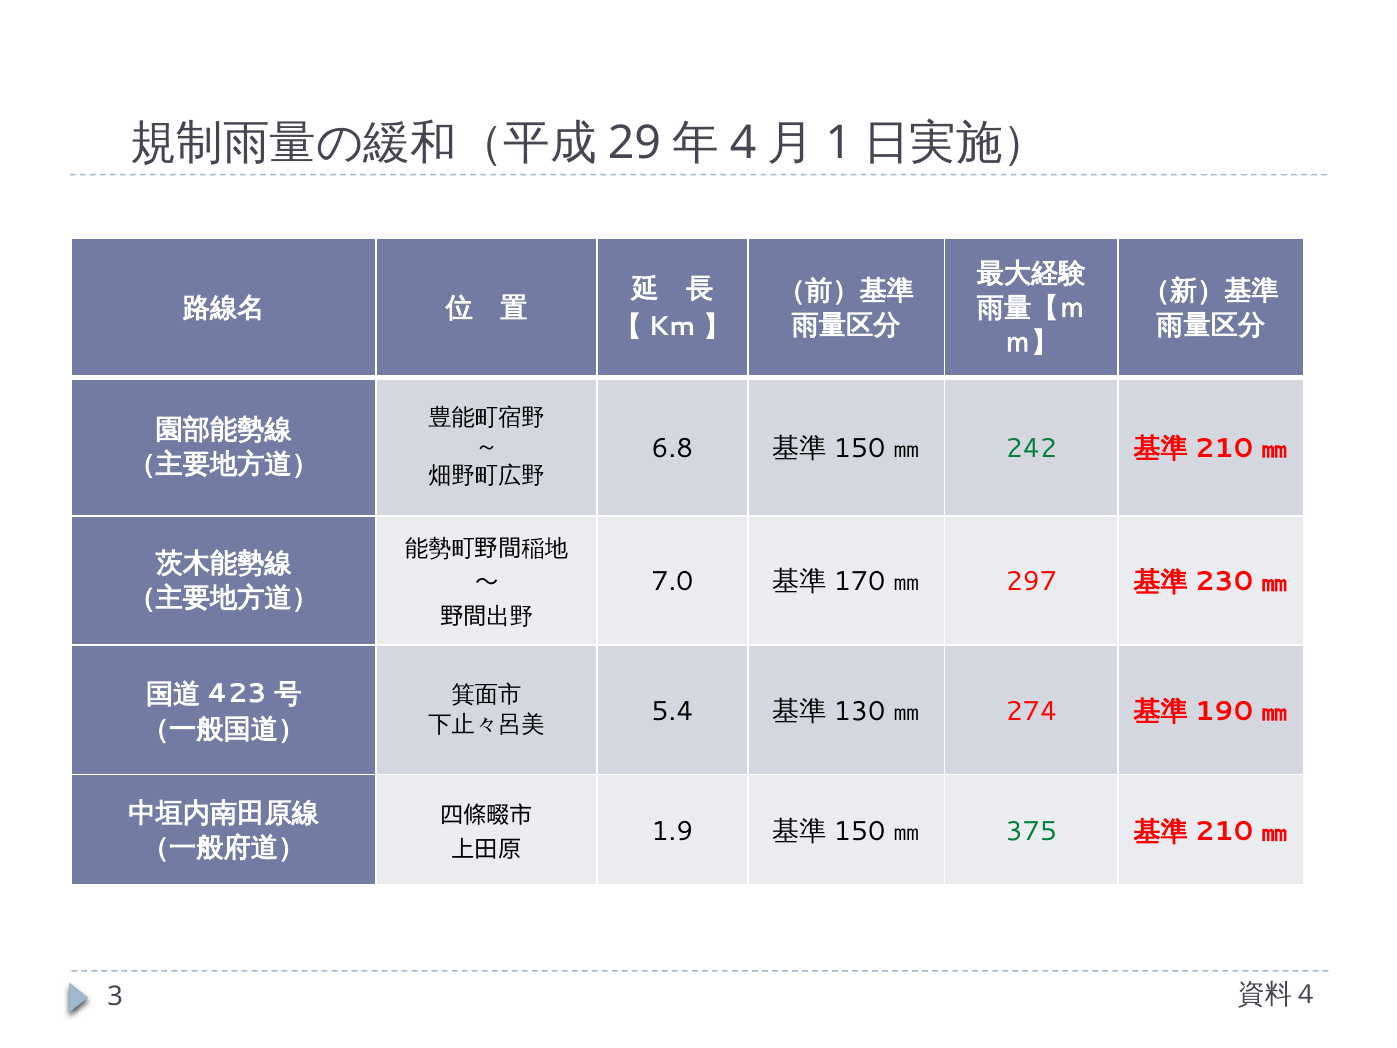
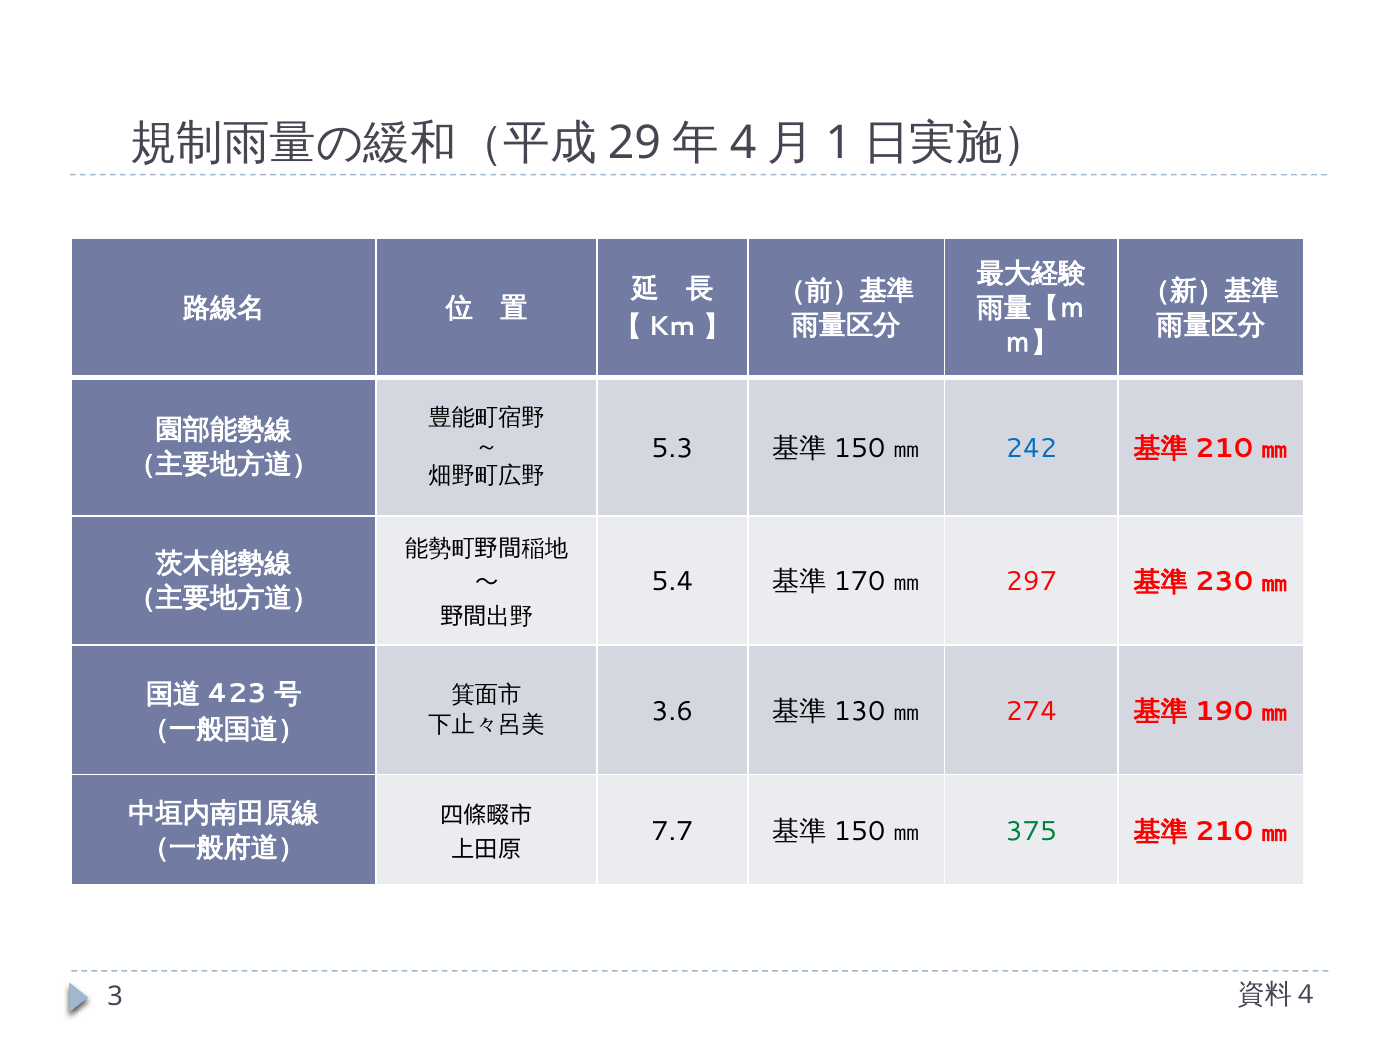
6.8: 6.8 -> 5.3 (672, 448)
242 colour: green -> blue (1031, 448)
7.0: 7.0 -> 5.4 (672, 582)
5.4: 5.4 -> 3.6 (672, 711)
1.9: 1.9 -> 7.7 (672, 831)
